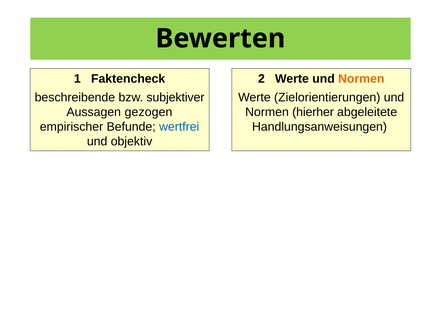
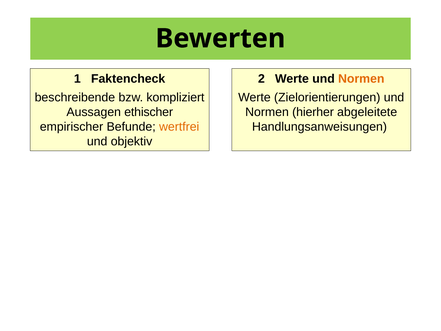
subjektiver: subjektiver -> kompliziert (175, 97)
gezogen: gezogen -> ethischer (149, 112)
wertfrei colour: blue -> orange (179, 127)
